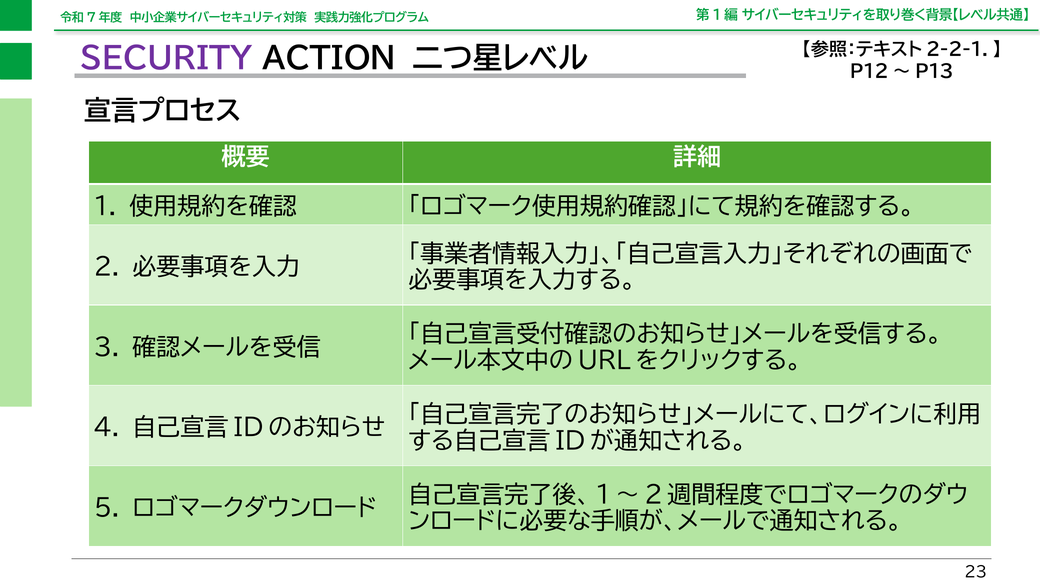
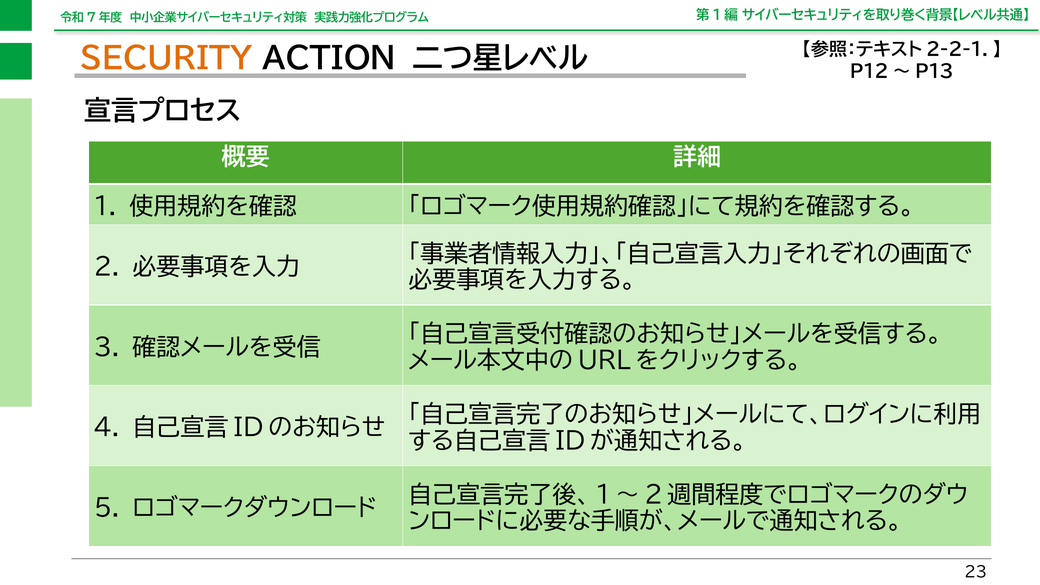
SECURITY colour: purple -> orange (166, 59)
